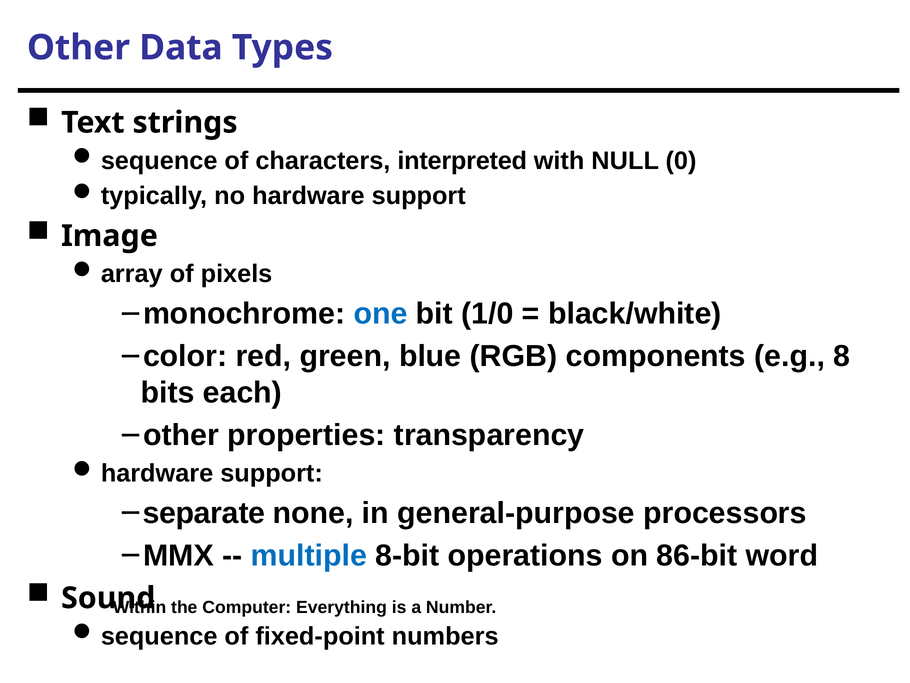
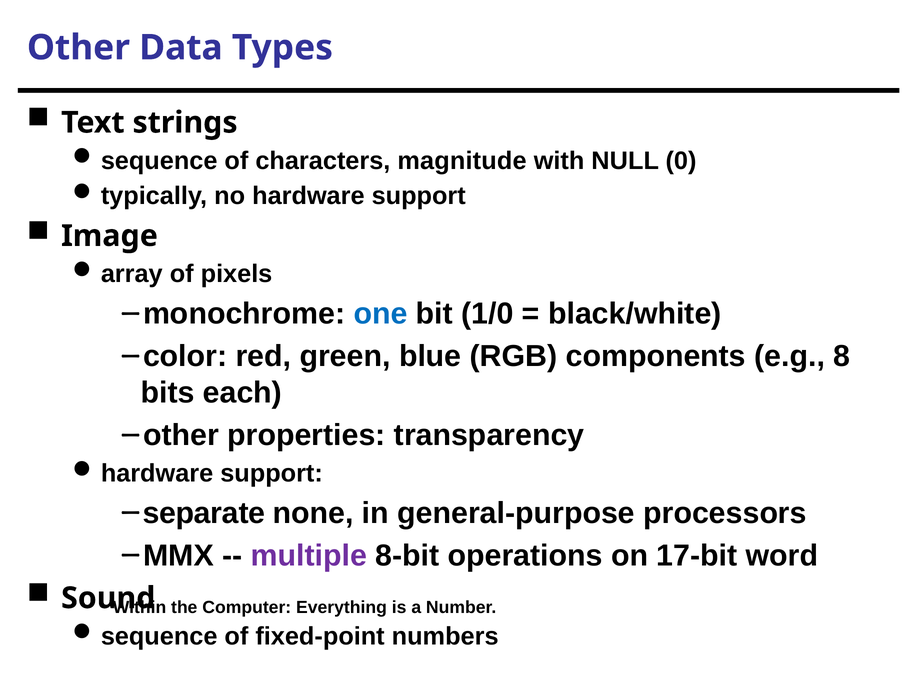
interpreted: interpreted -> magnitude (462, 161)
multiple colour: blue -> purple (309, 555)
86-bit: 86-bit -> 17-bit (697, 555)
